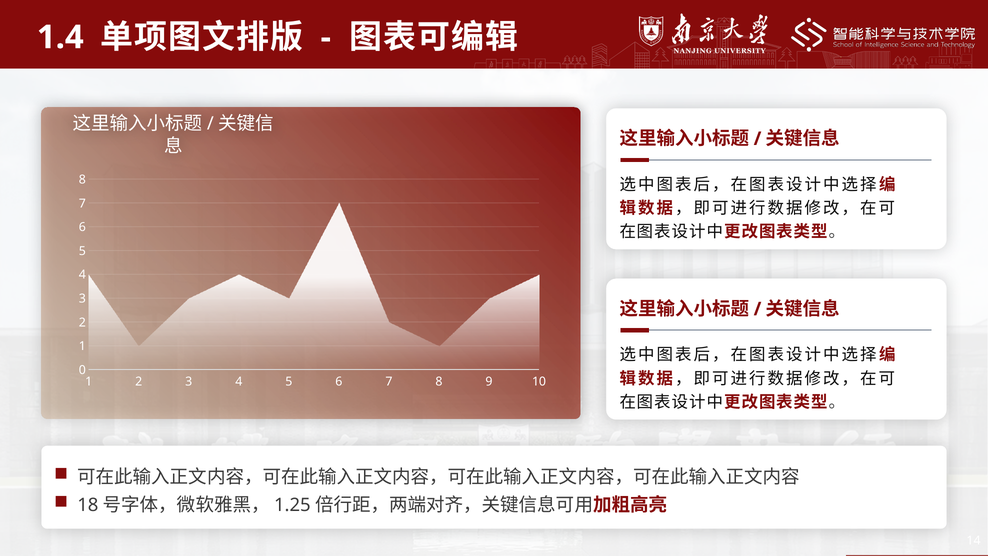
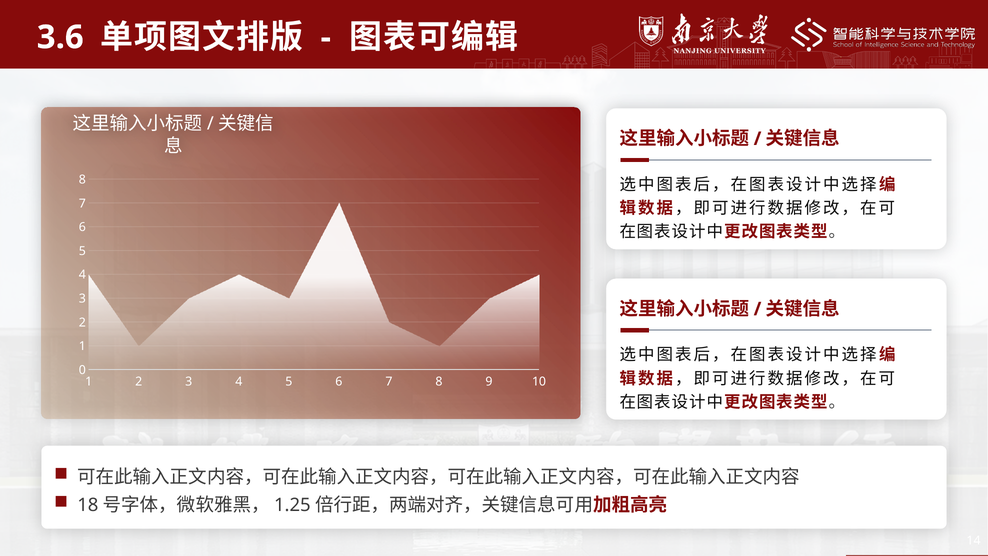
1.4: 1.4 -> 3.6 (60, 37)
